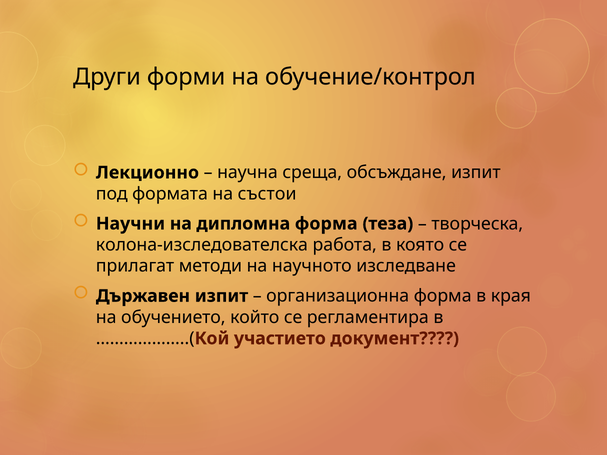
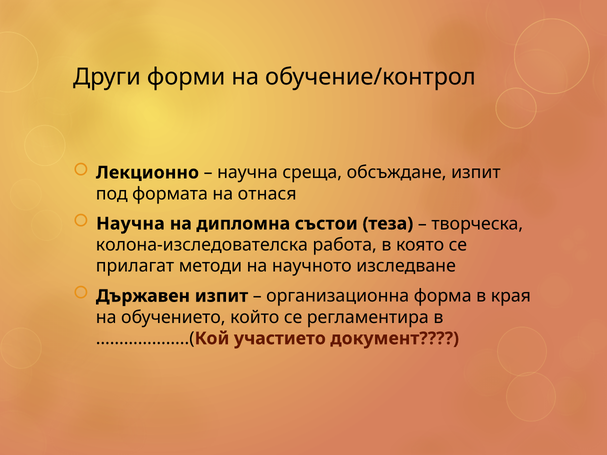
състои: състои -> отнася (267, 194)
Научни: Научни -> Научна (130, 224)
дипломна форма: форма -> състои (326, 224)
